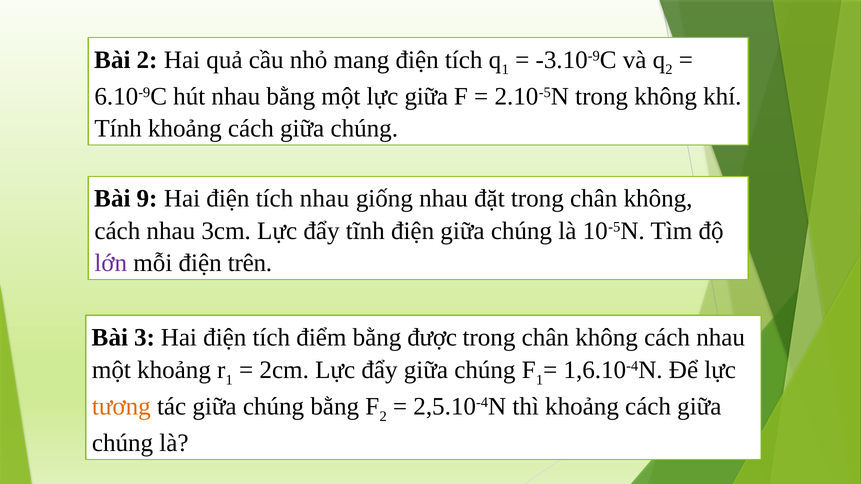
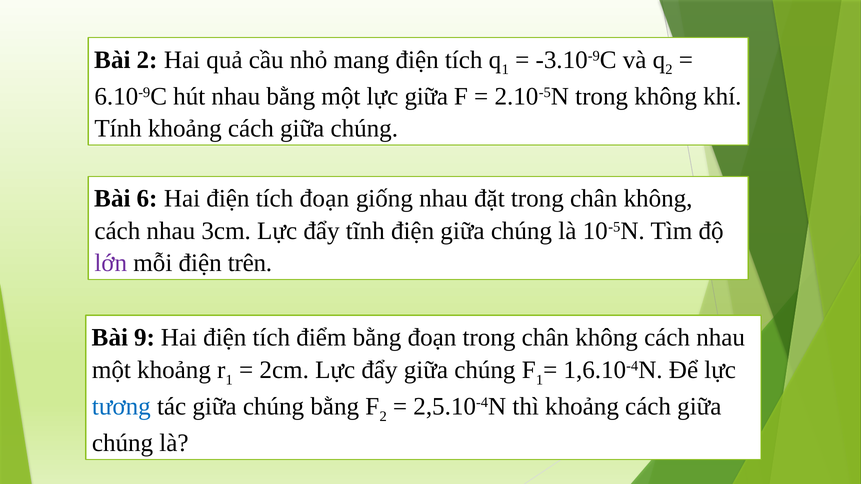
9: 9 -> 6 (147, 199)
tích nhau: nhau -> đoạn (324, 199)
3: 3 -> 9 (145, 338)
bằng được: được -> đoạn (432, 338)
tương colour: orange -> blue (121, 407)
